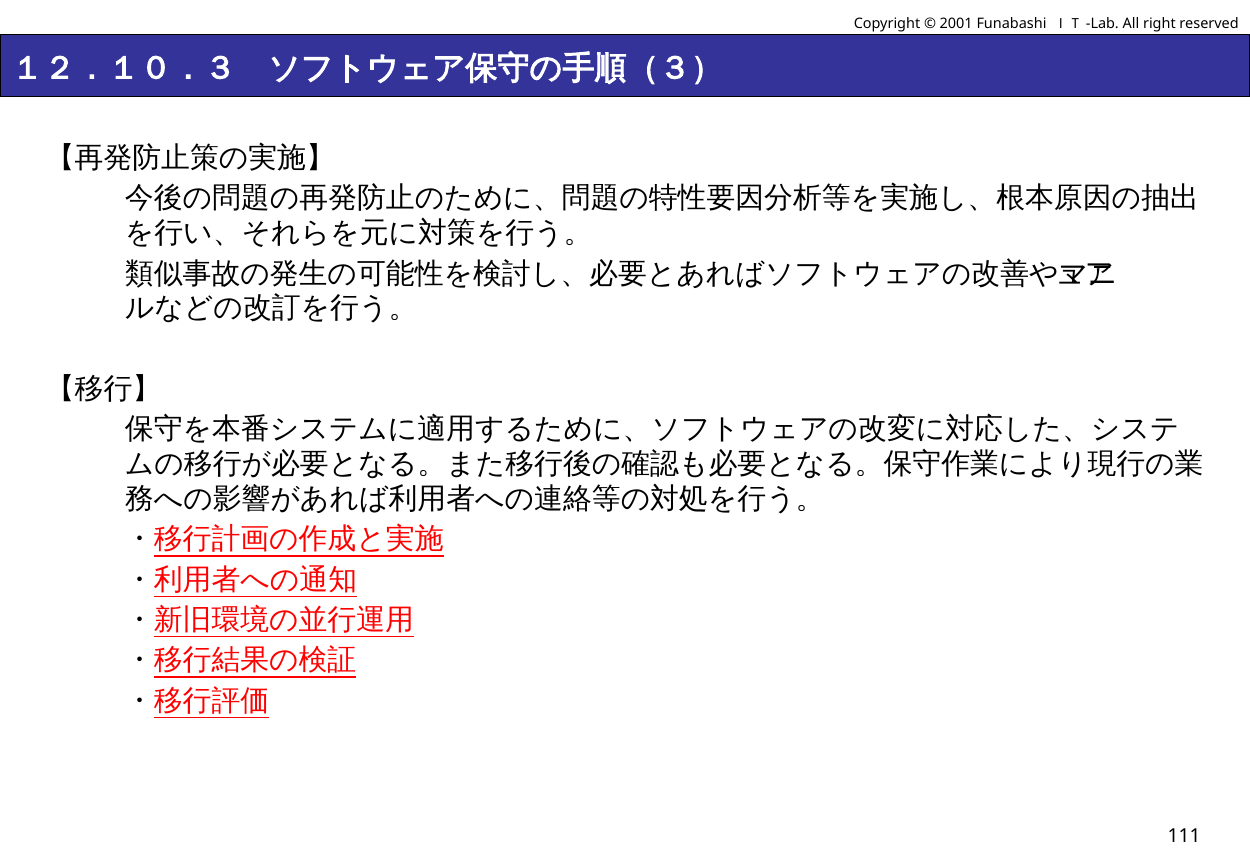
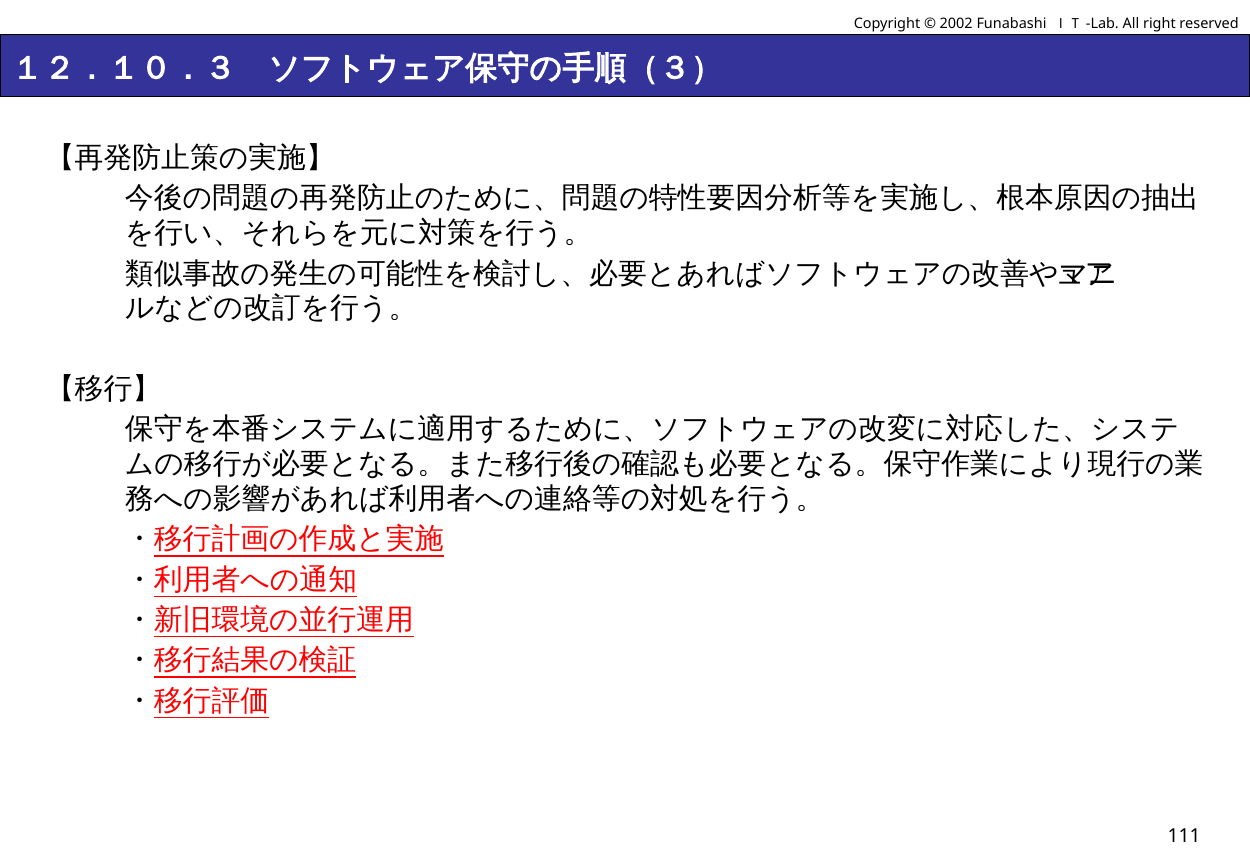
2001: 2001 -> 2002 (956, 23)
